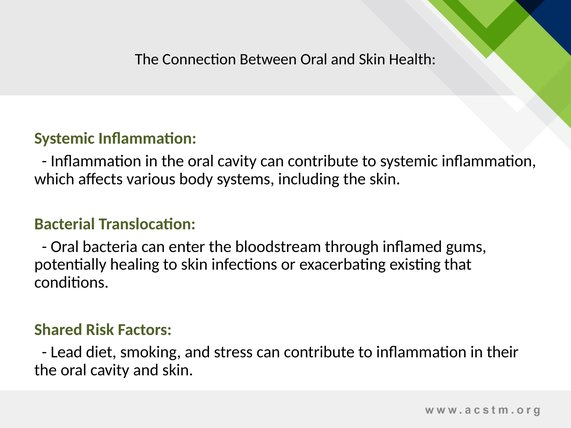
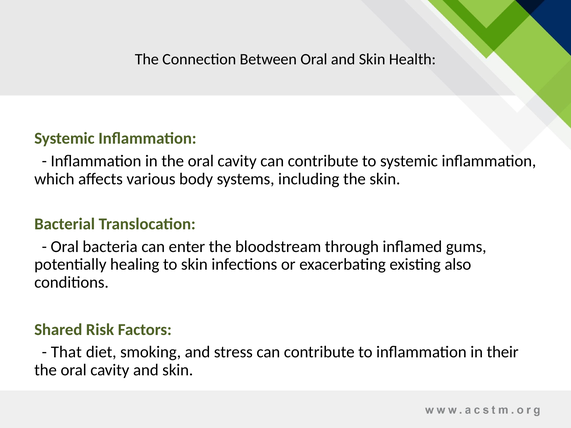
that: that -> also (458, 265)
Lead: Lead -> That (66, 352)
